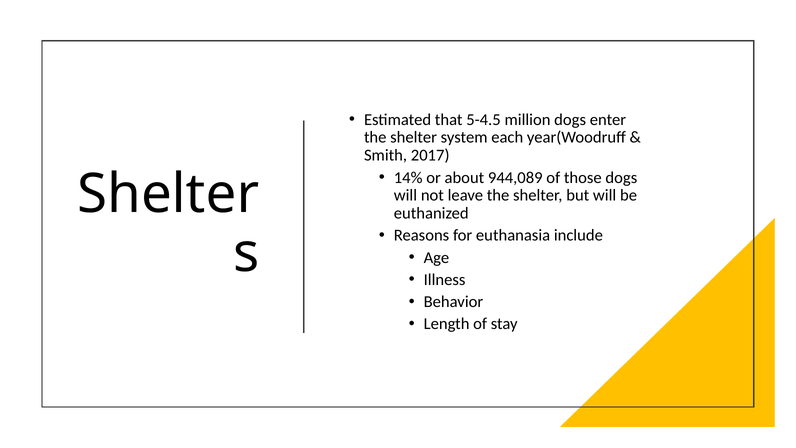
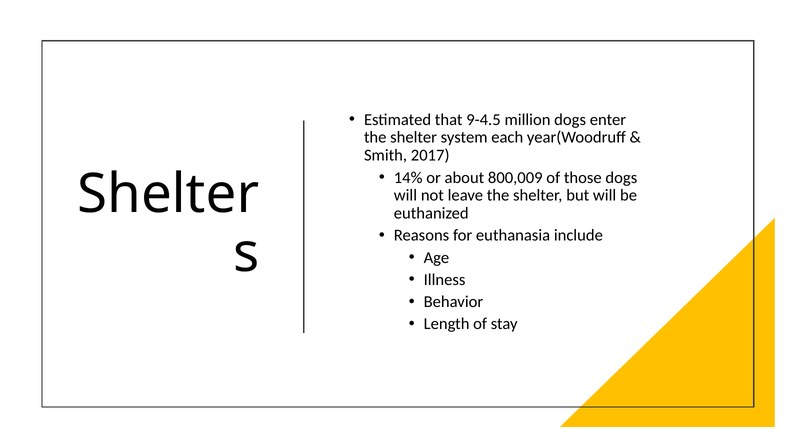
5-4.5: 5-4.5 -> 9-4.5 (483, 119)
944,089: 944,089 -> 800,009 (515, 177)
